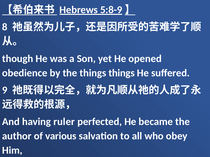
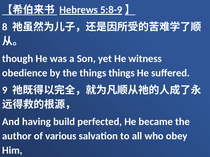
opened: opened -> witness (145, 59)
ruler: ruler -> build (64, 122)
